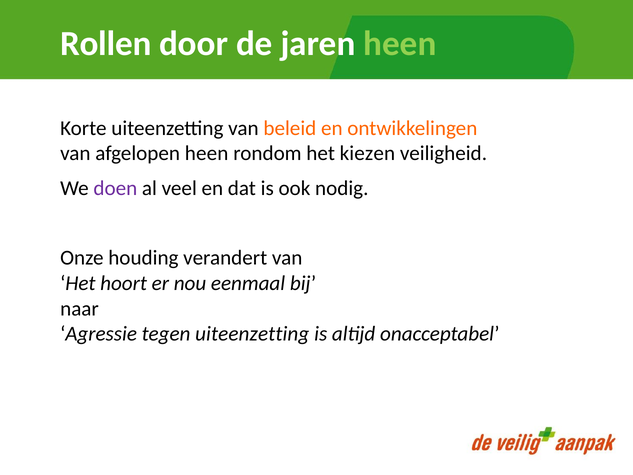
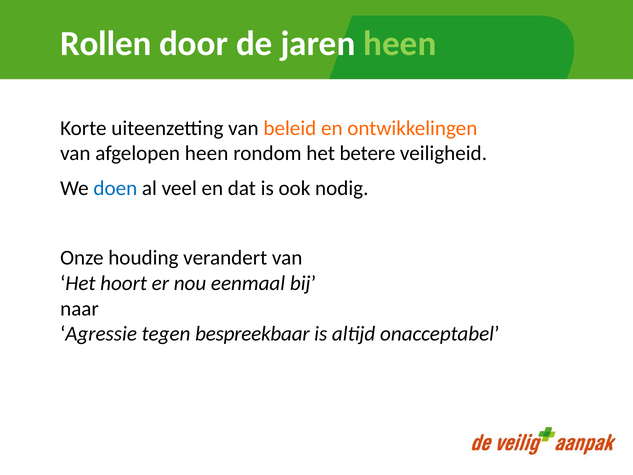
kiezen: kiezen -> betere (368, 153)
doen colour: purple -> blue (115, 188)
tegen uiteenzetting: uiteenzetting -> bespreekbaar (252, 334)
